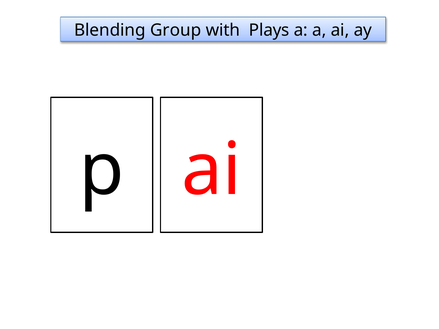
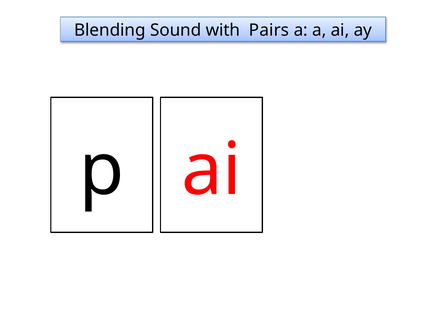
Group: Group -> Sound (176, 30)
Plays: Plays -> Pairs (269, 30)
